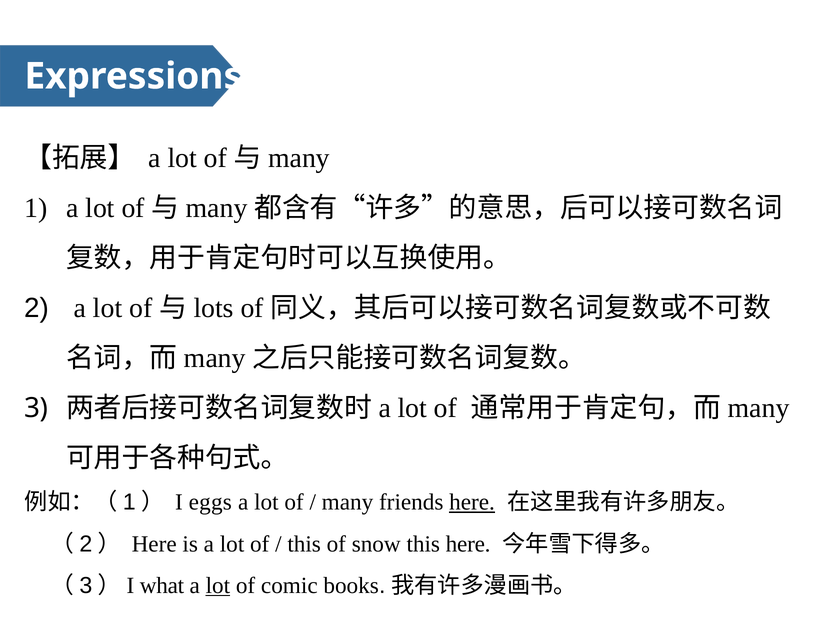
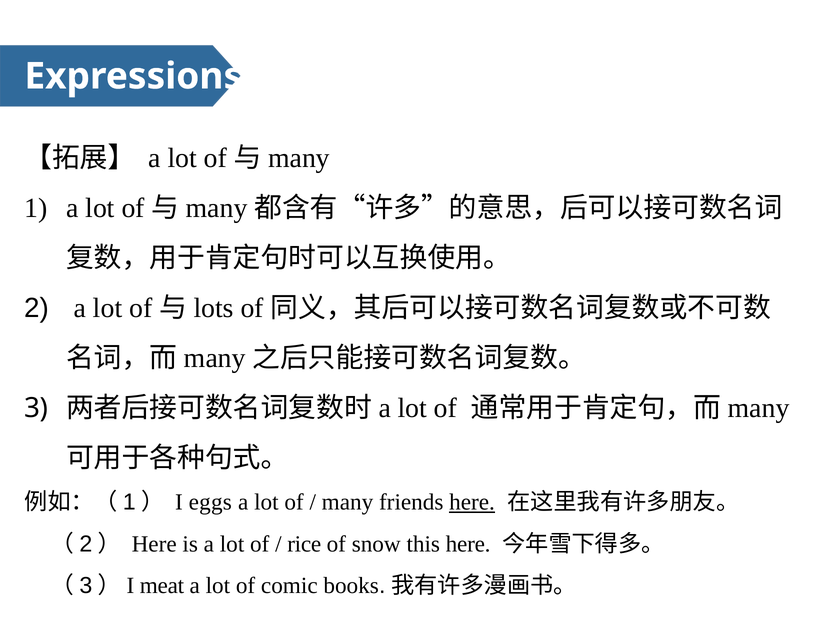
this: this -> rice (304, 544)
what: what -> meat (162, 586)
lot underline: present -> none (218, 586)
